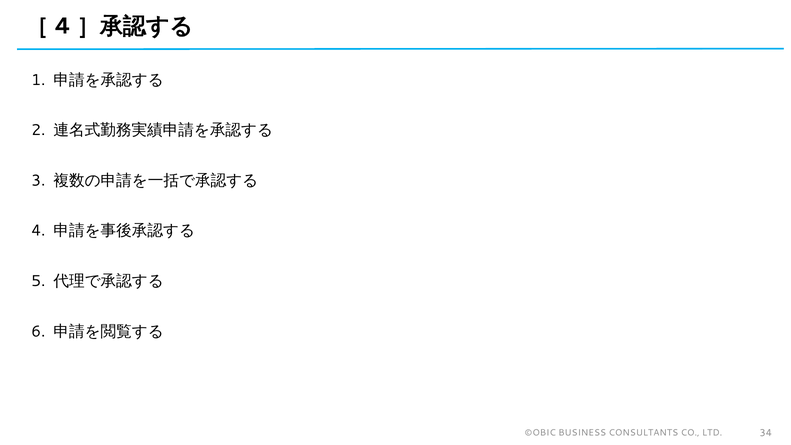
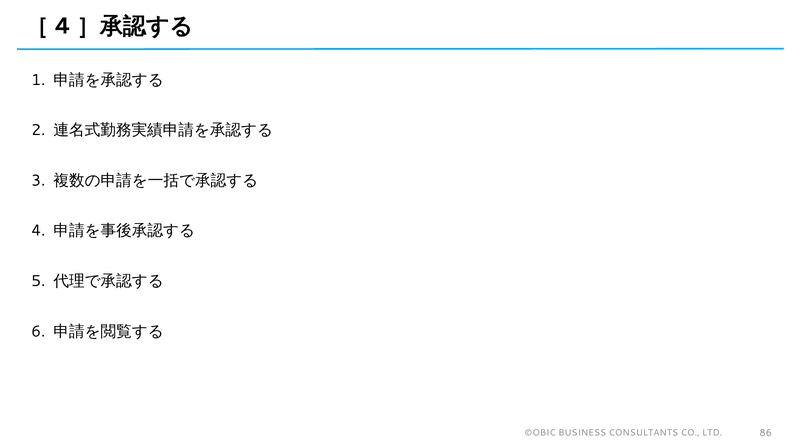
34: 34 -> 86 (766, 433)
